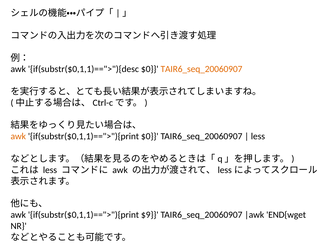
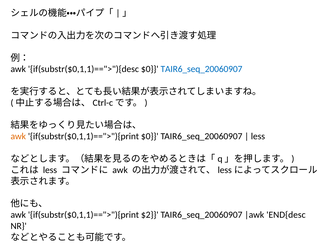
TAIR6_seq_20060907 colour: orange -> blue (201, 69)
$9: $9 -> $2 (150, 215)
END{wget: END{wget -> END{desc (286, 215)
